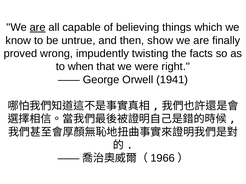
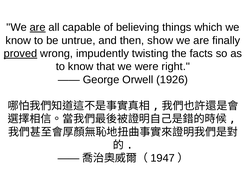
proved underline: none -> present (20, 54)
to when: when -> know (81, 67)
1941: 1941 -> 1926 (172, 80)
1966: 1966 -> 1947 (163, 159)
